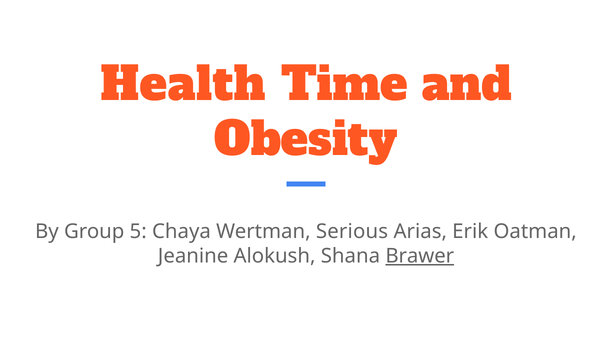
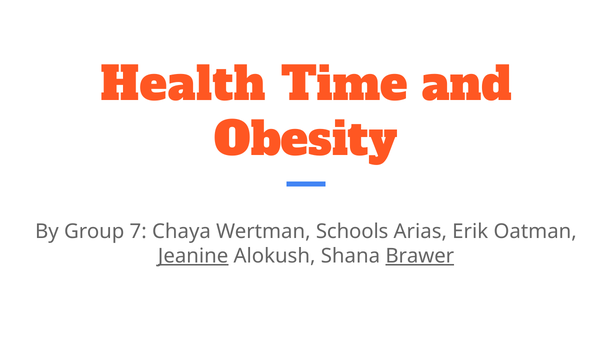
5: 5 -> 7 (138, 232)
Serious: Serious -> Schools (352, 232)
Jeanine underline: none -> present (193, 256)
